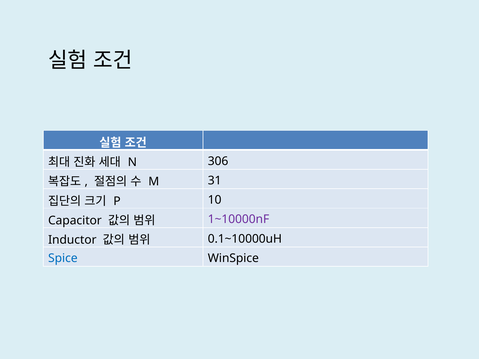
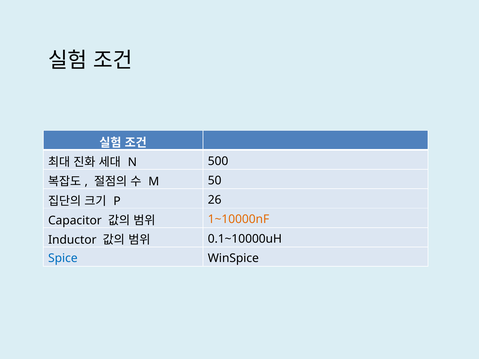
306: 306 -> 500 (218, 161)
31: 31 -> 50 (215, 181)
10: 10 -> 26 (215, 200)
1~10000nF colour: purple -> orange (239, 219)
